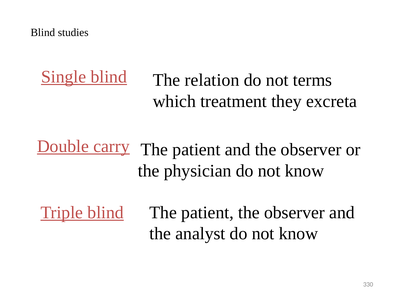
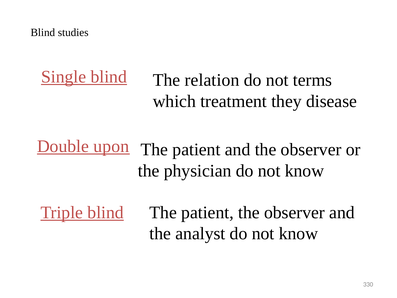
excreta: excreta -> disease (332, 101)
carry: carry -> upon (111, 146)
